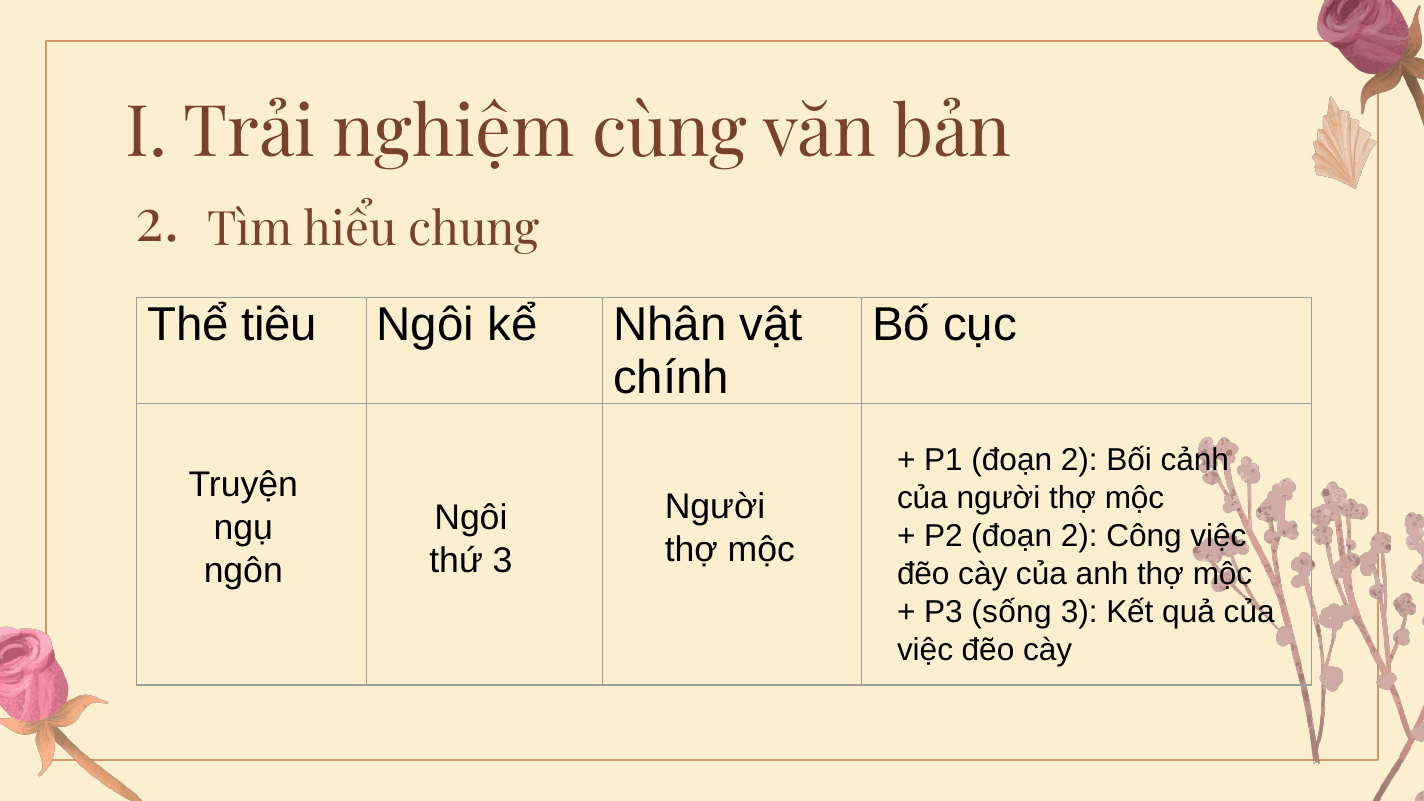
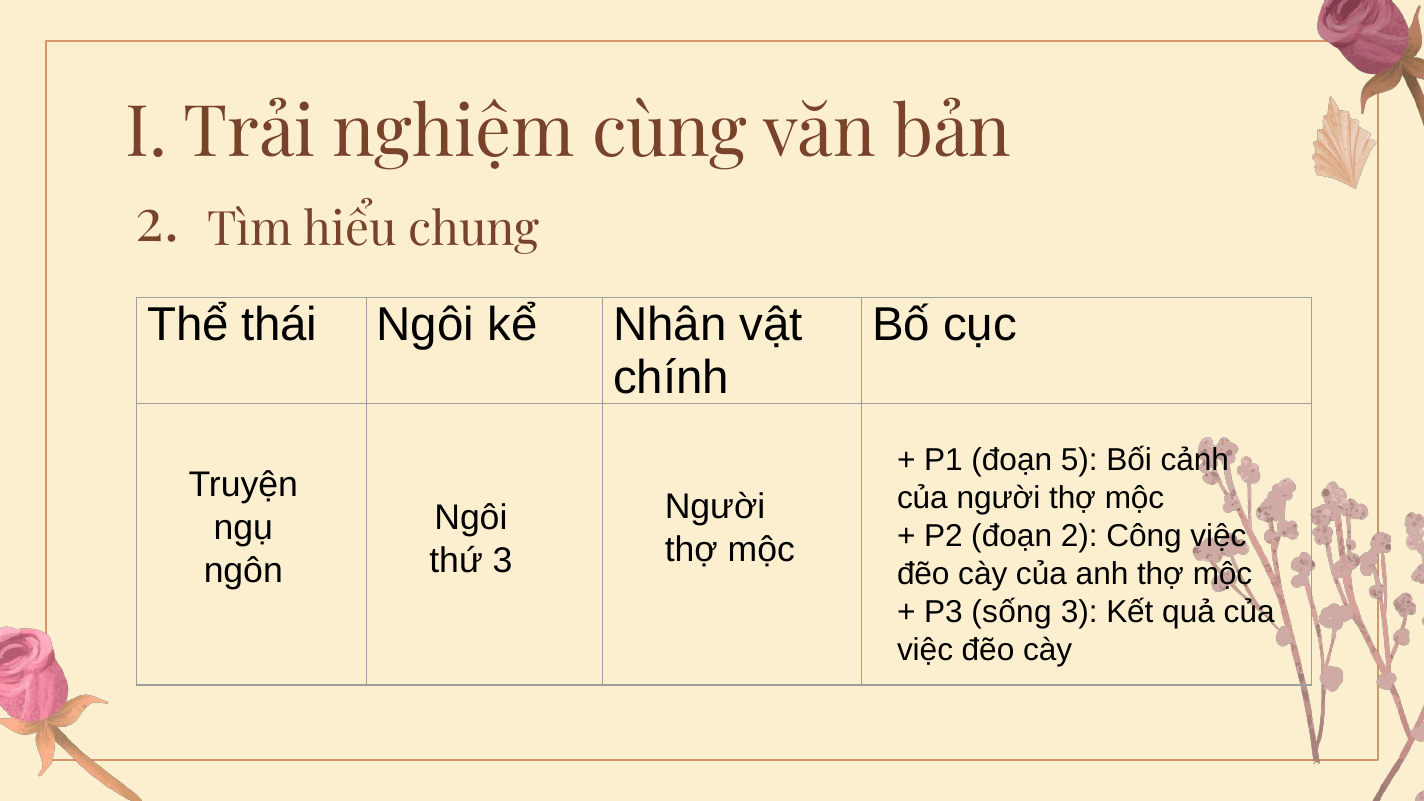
tiêu: tiêu -> thái (280, 325)
P1 đoạn 2: 2 -> 5 (1079, 460)
